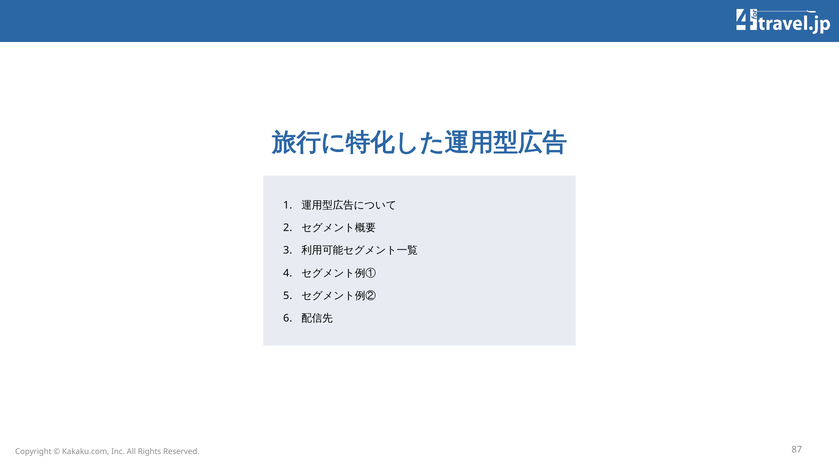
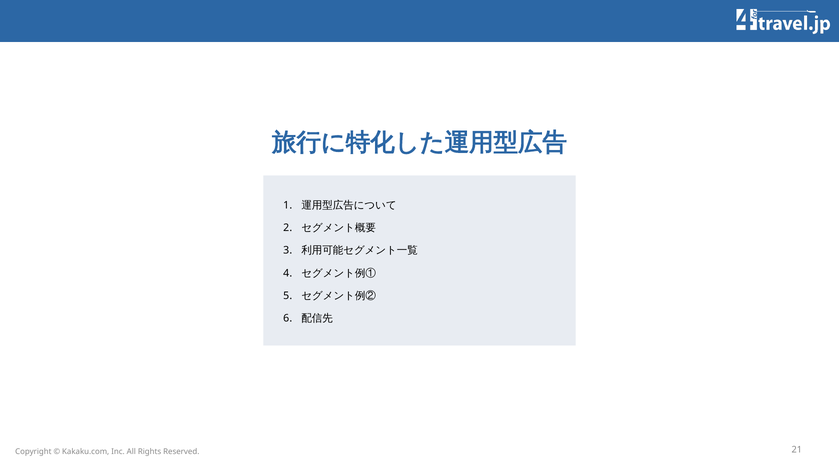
87: 87 -> 21 (797, 450)
